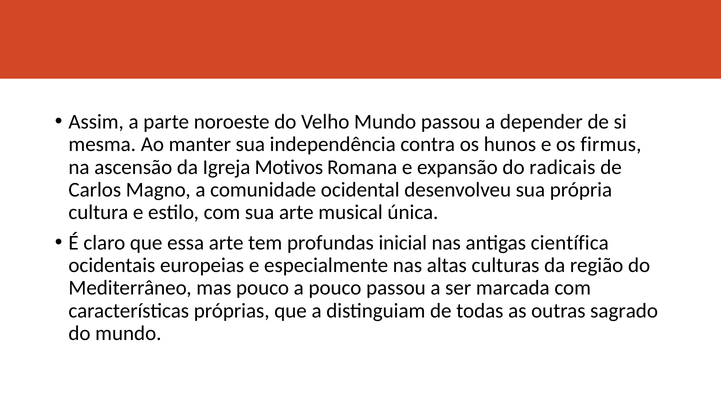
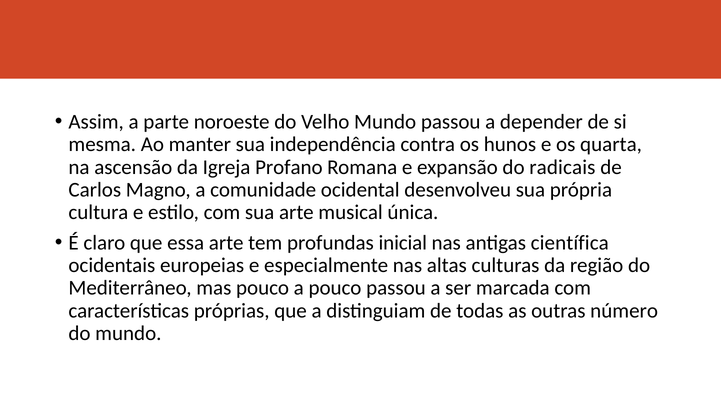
firmus: firmus -> quarta (611, 145)
Motivos: Motivos -> Profano (289, 167)
sagrado: sagrado -> número (624, 311)
